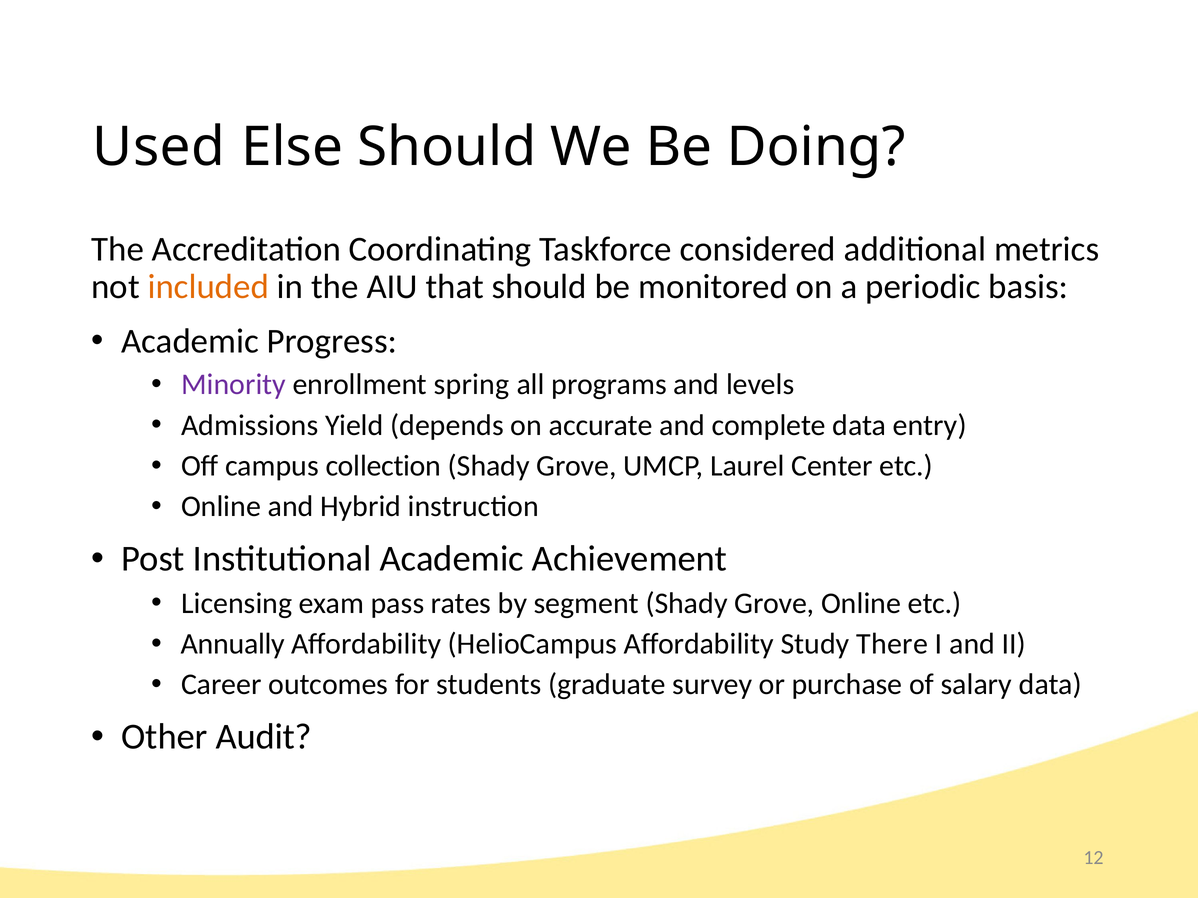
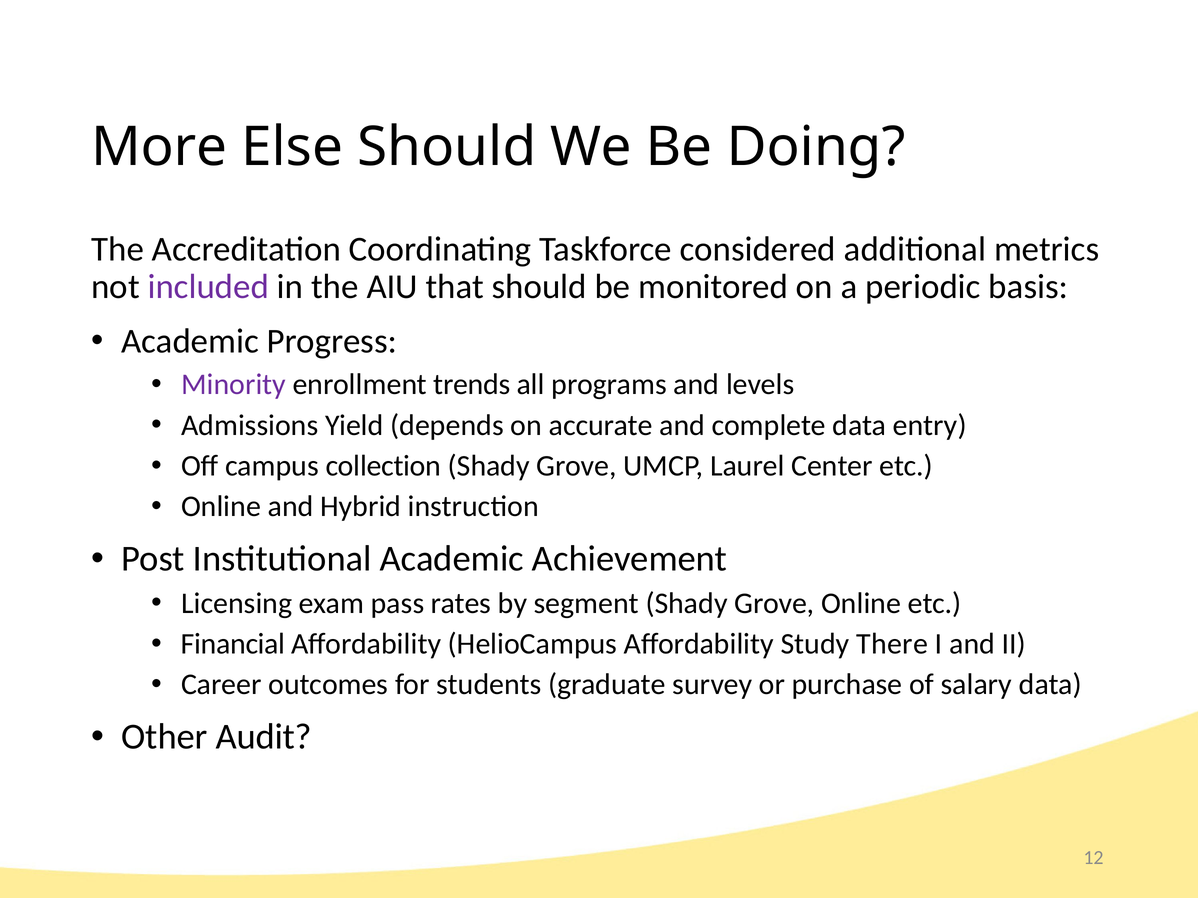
Used: Used -> More (159, 147)
included colour: orange -> purple (208, 287)
spring: spring -> trends (472, 385)
Annually: Annually -> Financial (233, 644)
